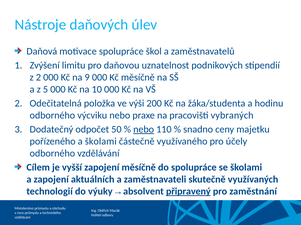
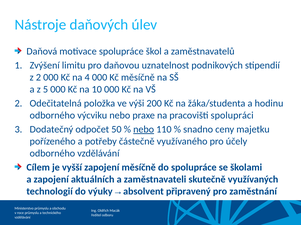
9: 9 -> 4 (87, 78)
vybraných: vybraných -> spolupráci (232, 116)
a školami: školami -> potřeby (101, 142)
připravený underline: present -> none (188, 192)
